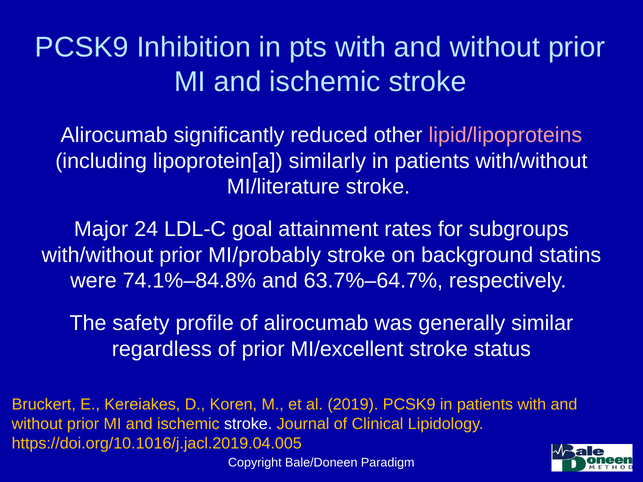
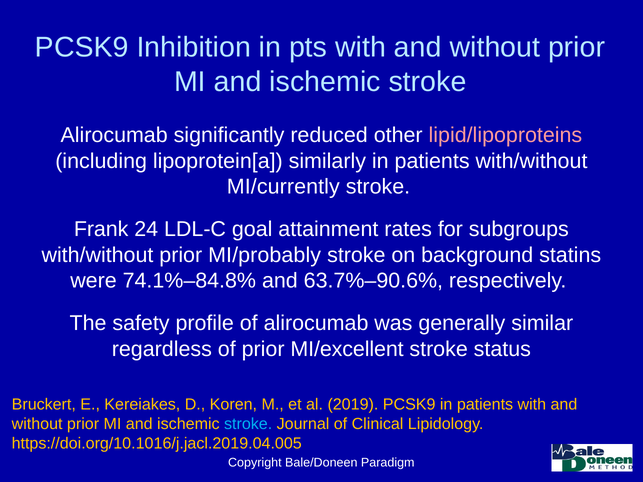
MI/literature: MI/literature -> MI/currently (283, 187)
Major: Major -> Frank (101, 229)
63.7%–64.7%: 63.7%–64.7% -> 63.7%–90.6% (373, 281)
stroke colour: white -> light blue (248, 424)
